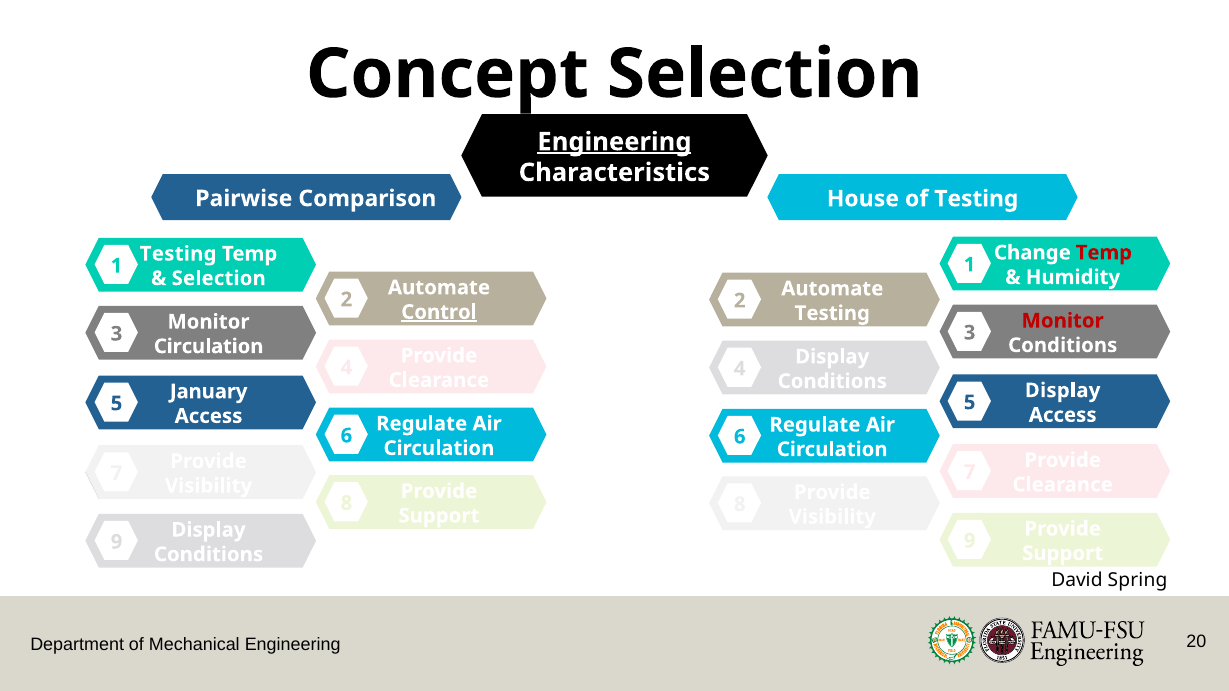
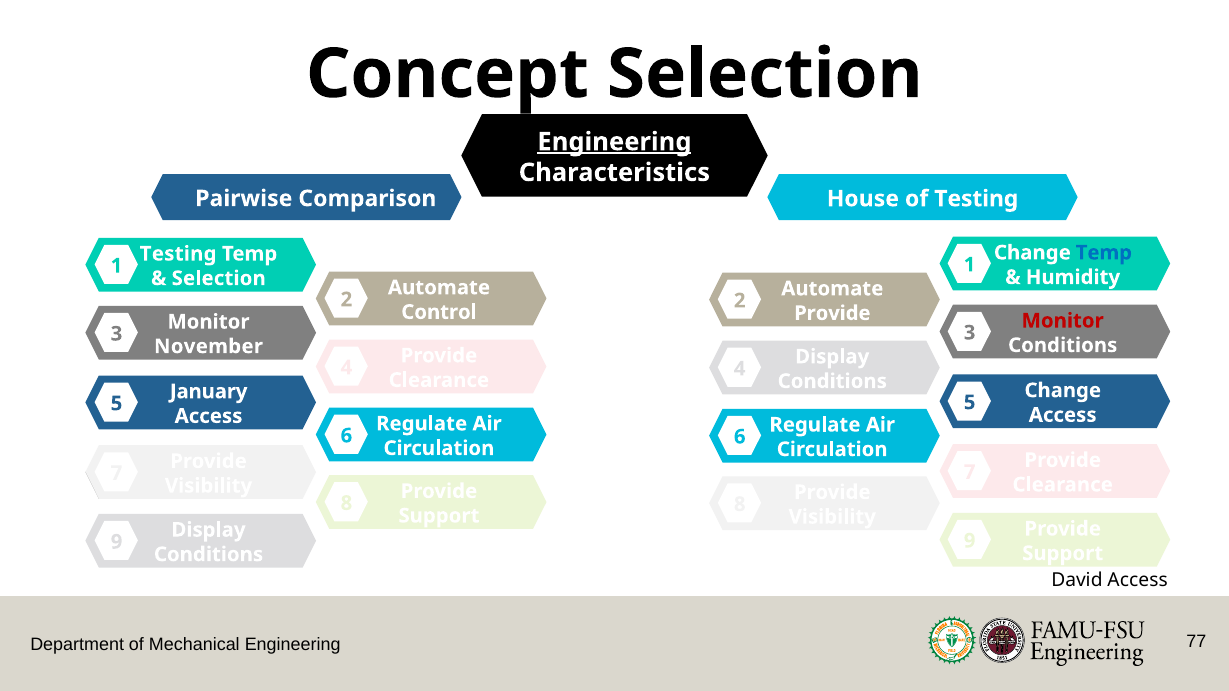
Temp colour: red -> blue (1104, 253)
Control underline: present -> none (439, 312)
Testing: Testing -> Provide (832, 313)
Circulation: Circulation -> November (208, 347)
Display: Display -> Change (1063, 391)
David Spring: Spring -> Access (1138, 580)
20: 20 -> 77 (1196, 642)
